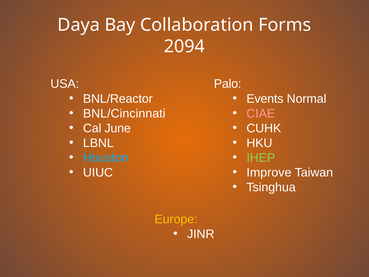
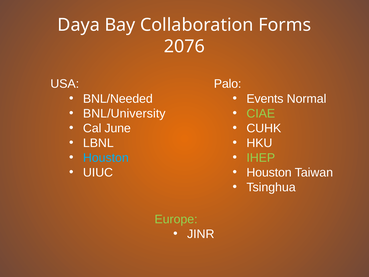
2094: 2094 -> 2076 (184, 46)
BNL/Reactor: BNL/Reactor -> BNL/Needed (118, 99)
BNL/Cincinnati: BNL/Cincinnati -> BNL/University (124, 113)
CIAE colour: pink -> light green (261, 113)
Improve: Improve -> Houston (269, 172)
Europe colour: yellow -> light green (176, 219)
